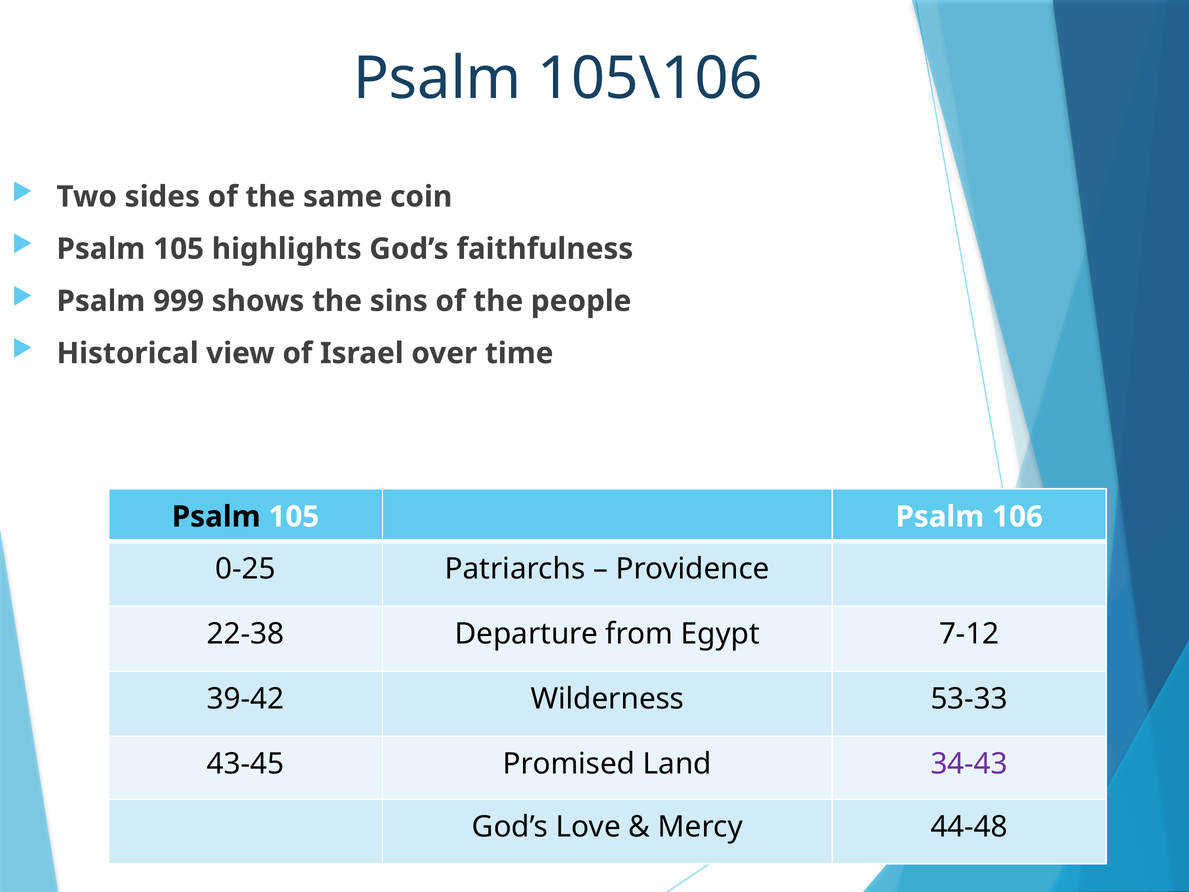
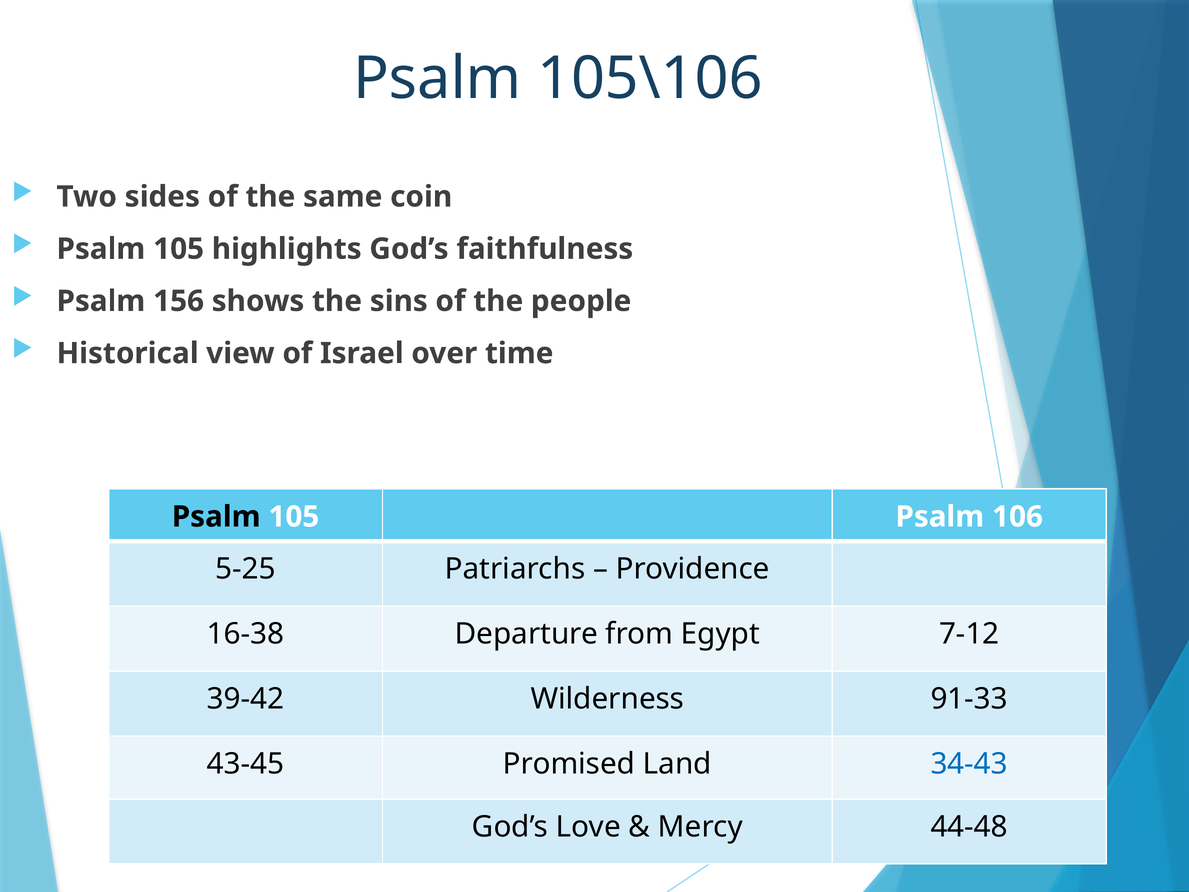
999: 999 -> 156 (179, 301)
0-25: 0-25 -> 5-25 (246, 569)
22-38: 22-38 -> 16-38 (246, 634)
53-33: 53-33 -> 91-33 (969, 699)
34-43 colour: purple -> blue (969, 764)
